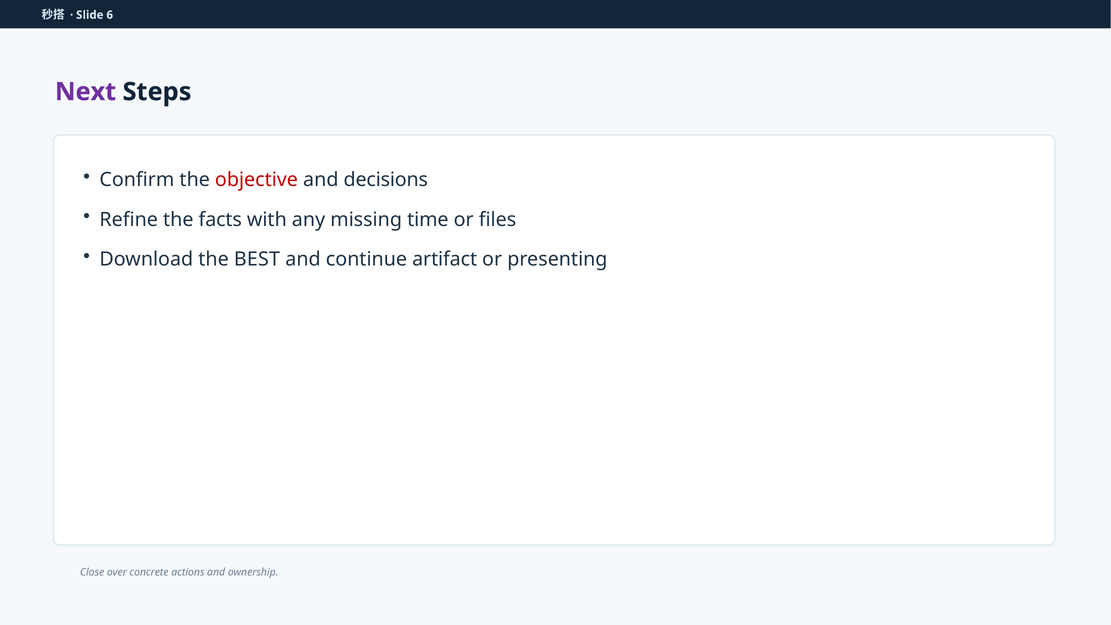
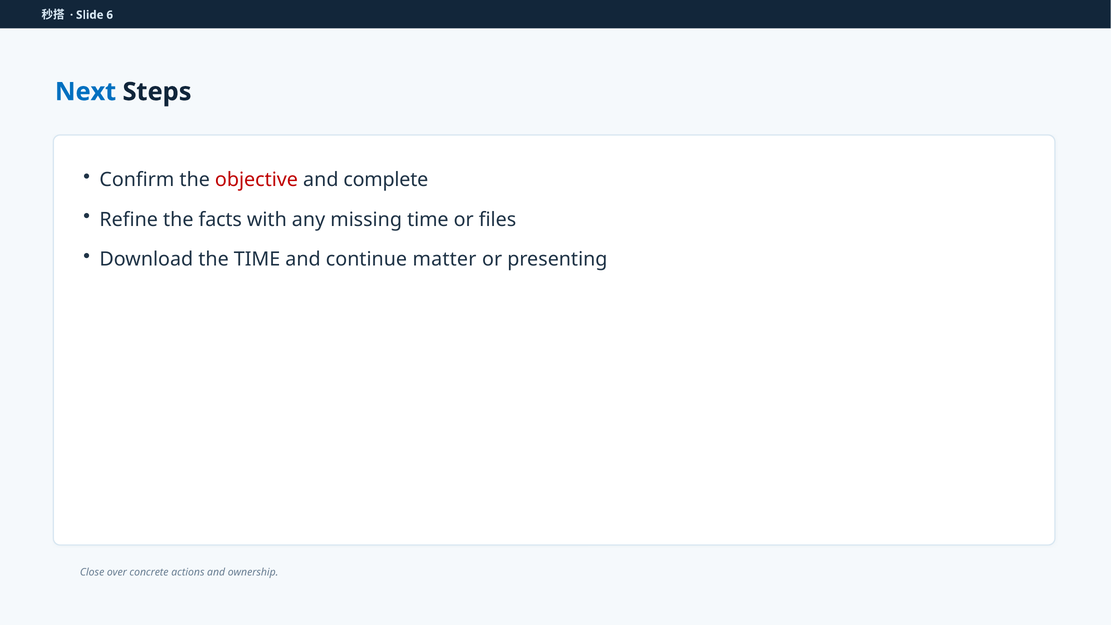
Next colour: purple -> blue (86, 92)
decisions: decisions -> complete (386, 180)
the BEST: BEST -> TIME (257, 259)
artifact: artifact -> matter (444, 259)
